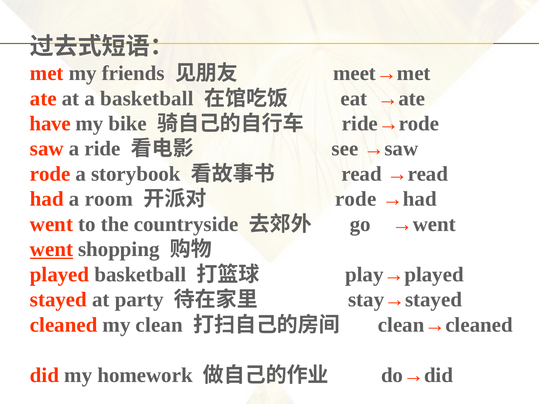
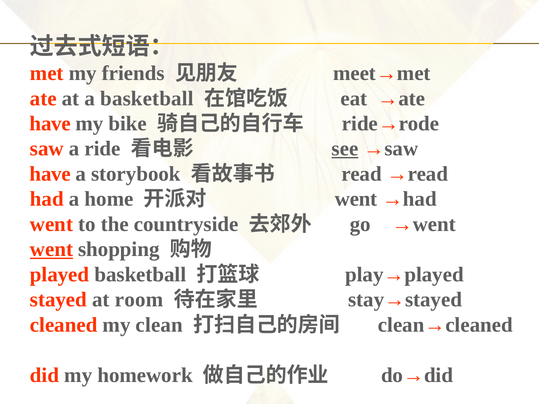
see underline: none -> present (345, 149)
rode: rode -> have (50, 174)
room: room -> home (109, 199)
rode: rode -> went (356, 199)
party: party -> room (139, 300)
